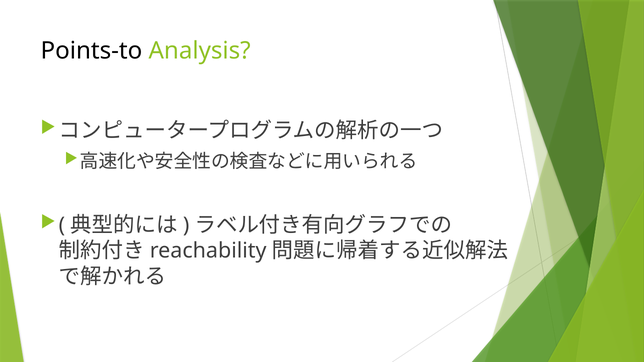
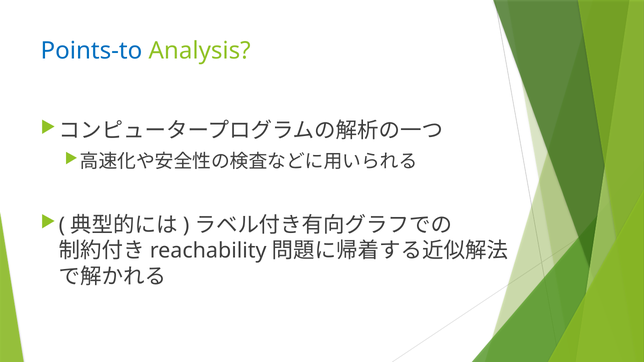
Points-to colour: black -> blue (91, 51)
